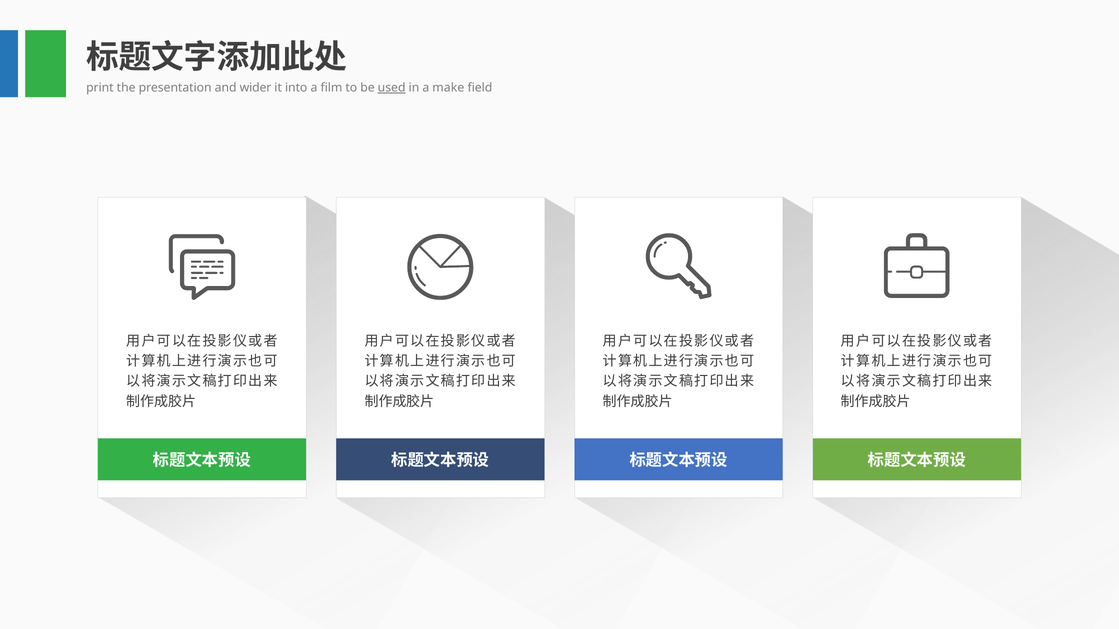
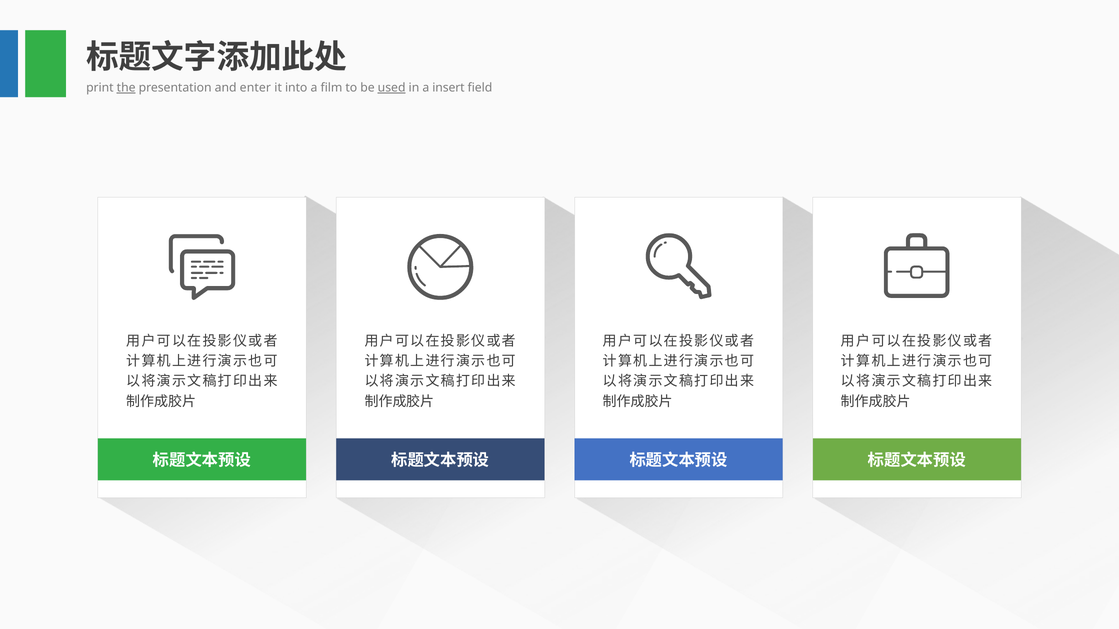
the underline: none -> present (126, 88)
wider: wider -> enter (255, 88)
make: make -> insert (448, 88)
